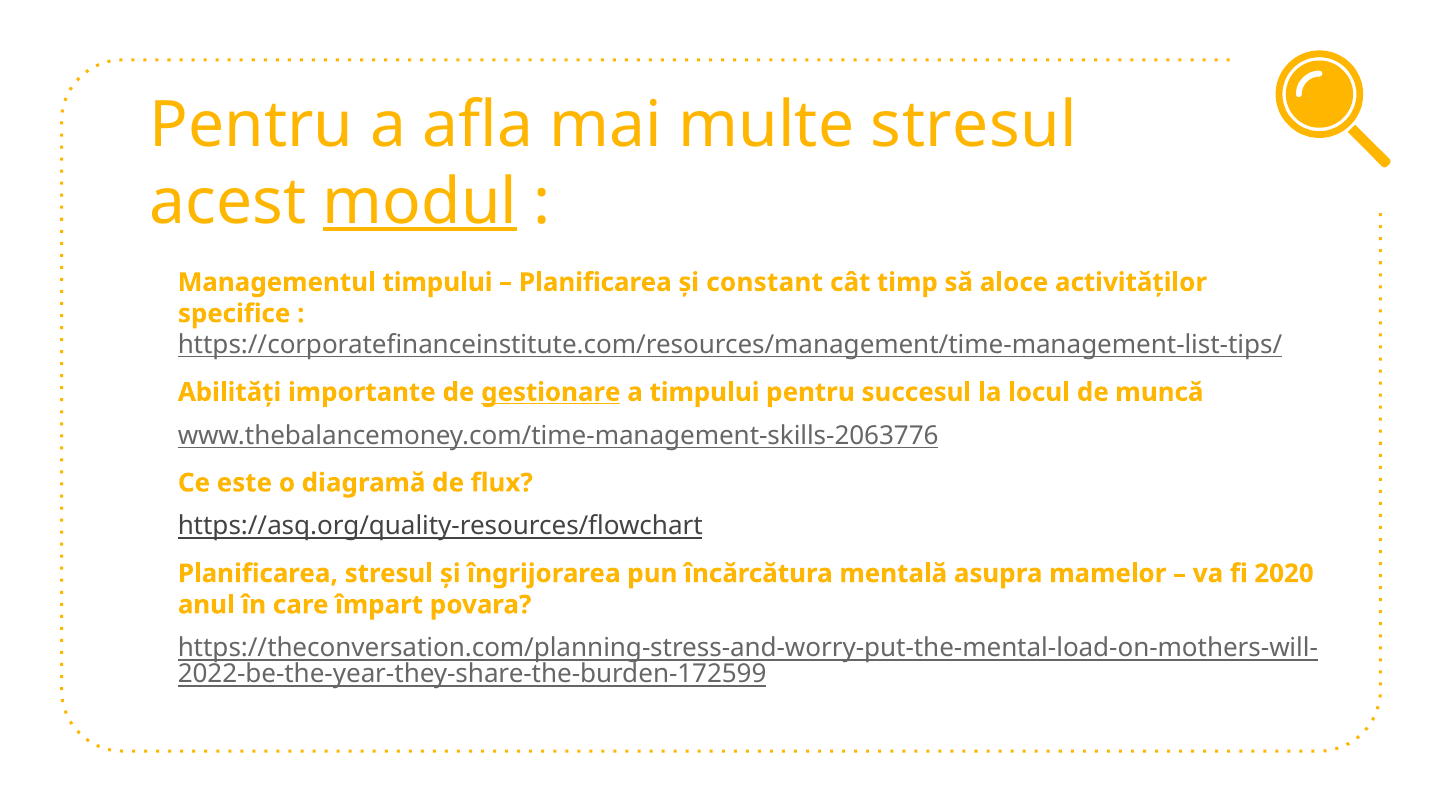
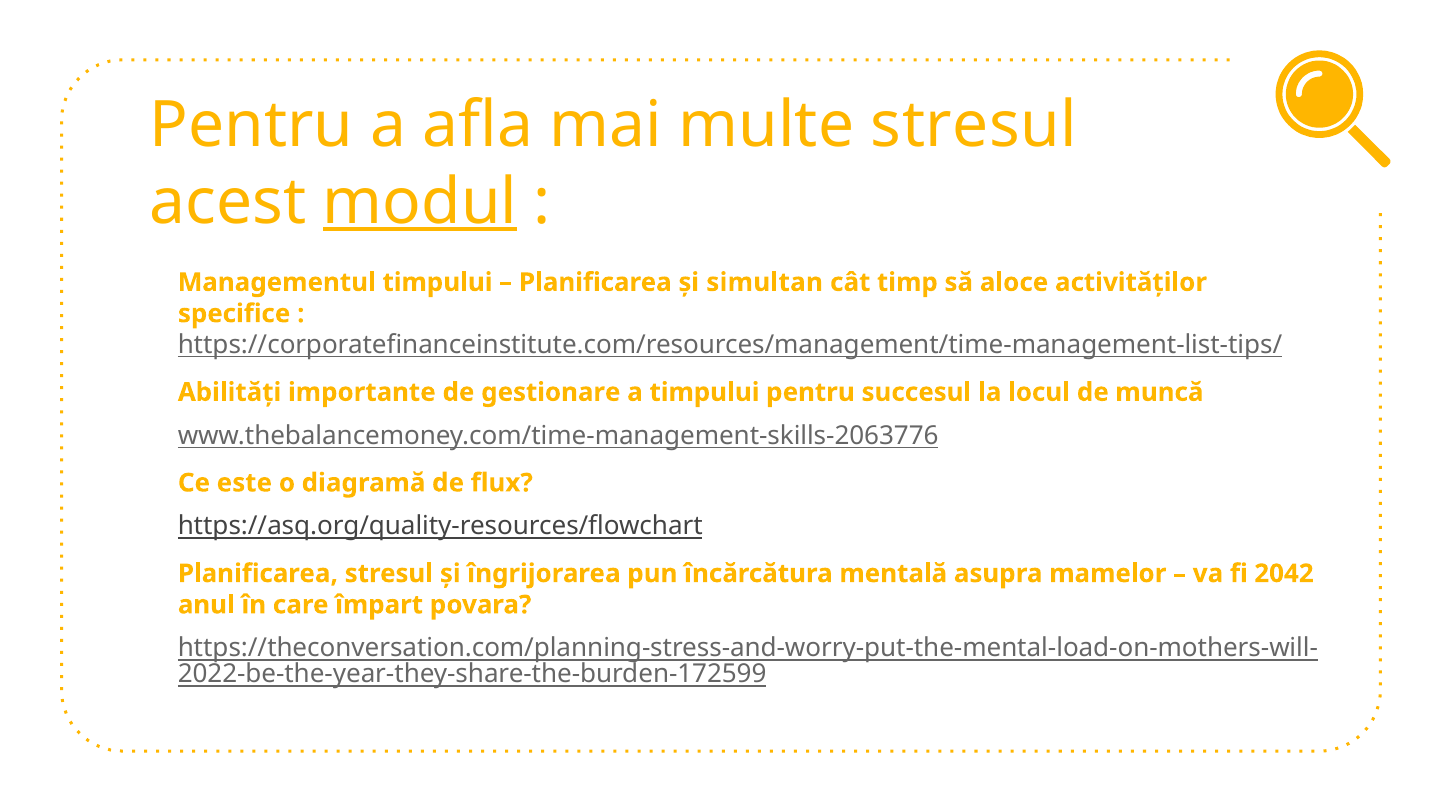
constant: constant -> simultan (765, 282)
gestionare underline: present -> none (551, 392)
2020: 2020 -> 2042 (1284, 574)
